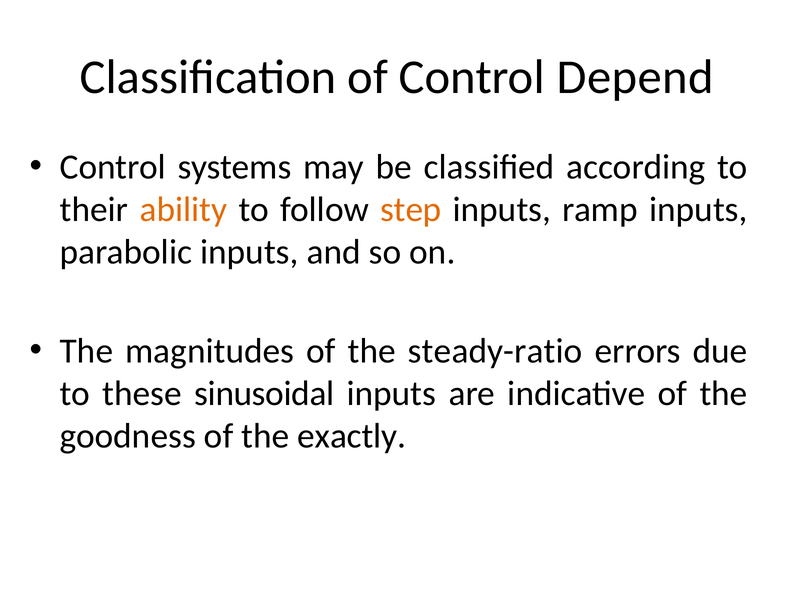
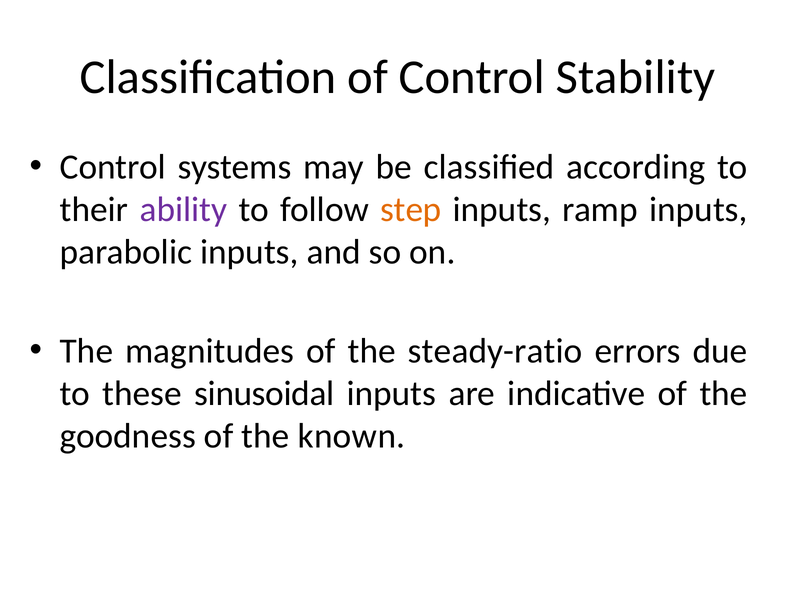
Depend: Depend -> Stability (636, 77)
ability colour: orange -> purple (183, 210)
exactly: exactly -> known (352, 436)
